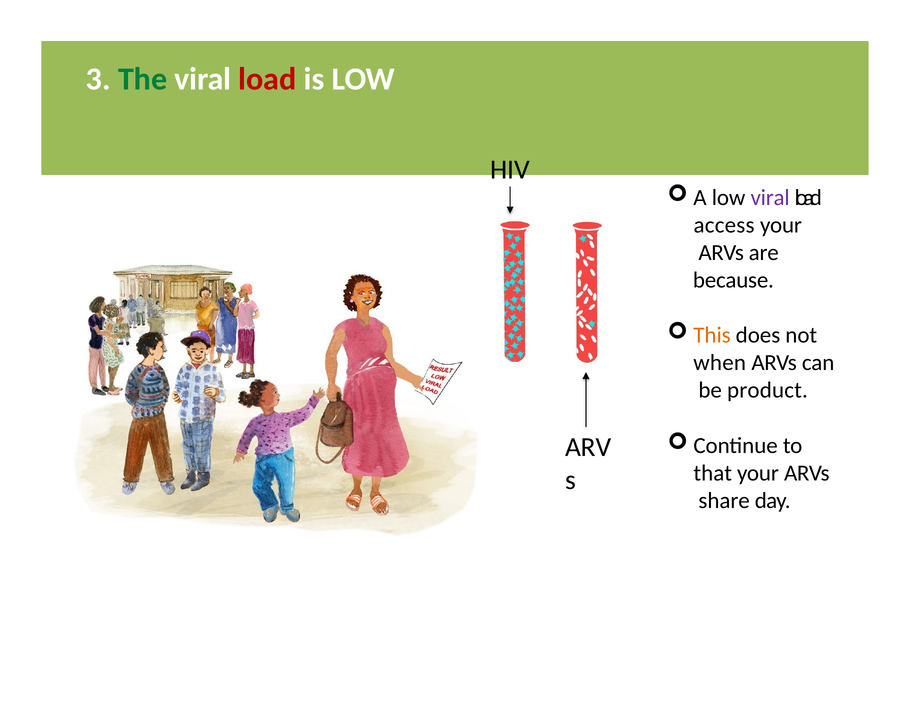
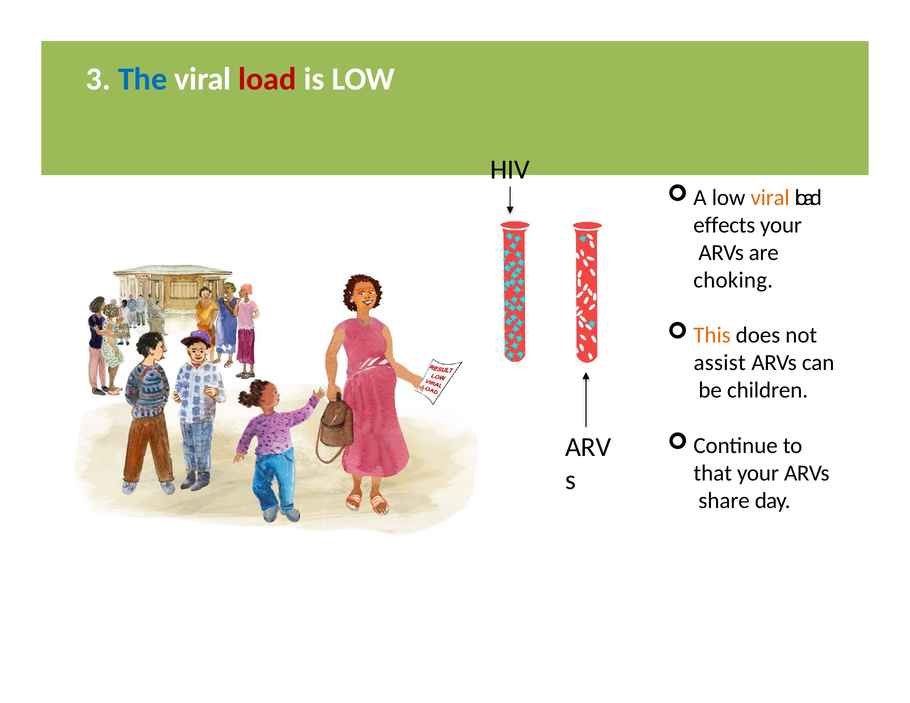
The colour: green -> blue (143, 79)
viral colour: purple -> orange (770, 198)
access: access -> effects (724, 225)
because: because -> choking (733, 280)
when: when -> assist (720, 363)
product: product -> children (768, 390)
